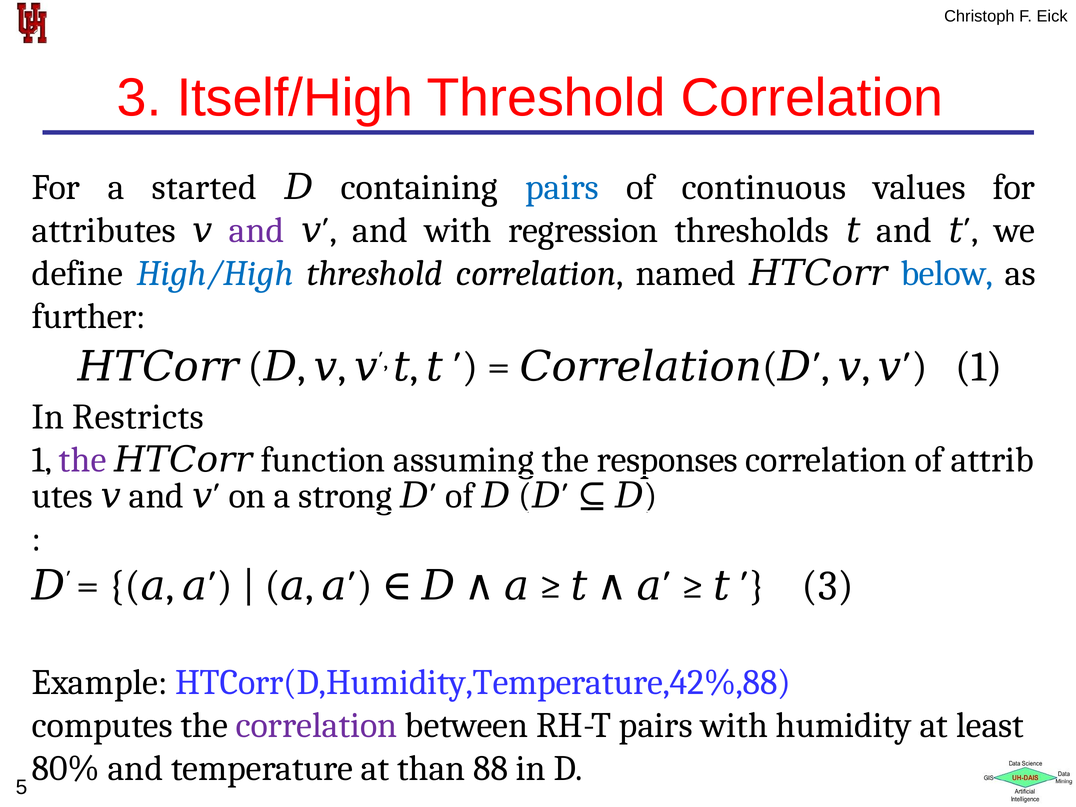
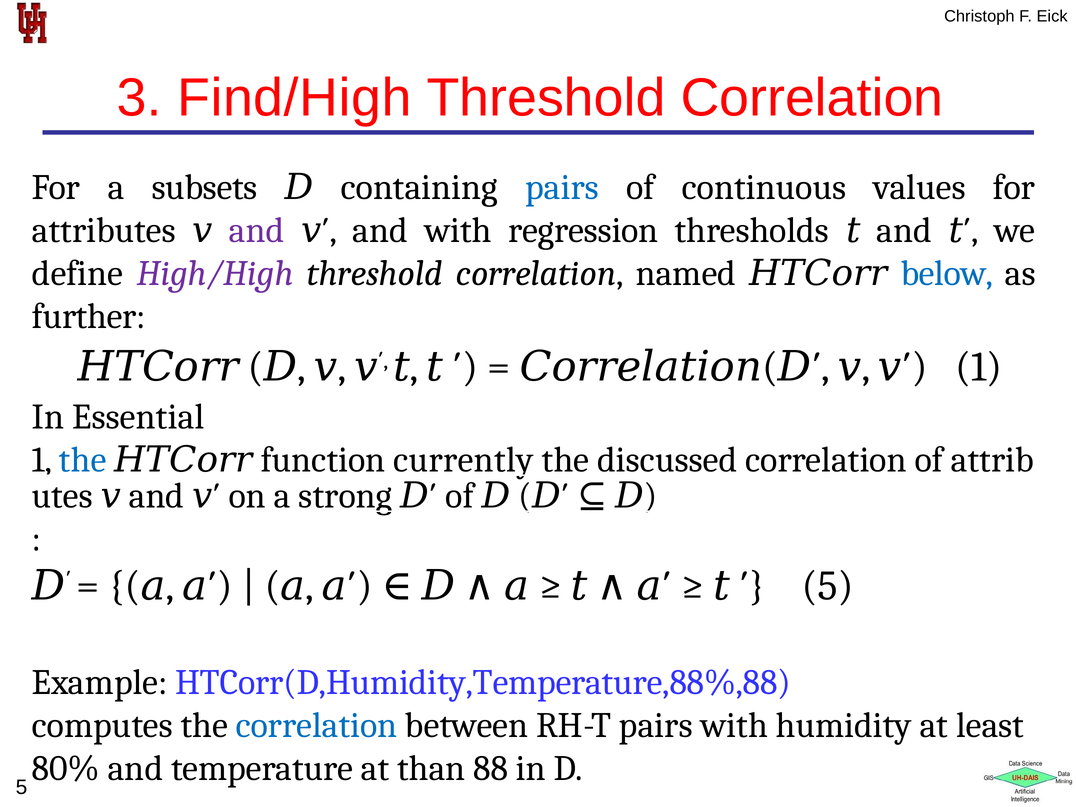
Itself/High: Itself/High -> Find/High (294, 98)
started: started -> subsets (205, 187)
High/High colour: blue -> purple (215, 273)
Restricts: Restricts -> Essential (138, 417)
the colour: purple -> blue (83, 460)
assuming: assuming -> currently (463, 460)
responses: responses -> discussed (667, 460)
3: 3 -> 5 (828, 586)
HTCorr(D,Humidity,Temperature,42%,88: HTCorr(D,Humidity,Temperature,42%,88 -> HTCorr(D,Humidity,Temperature,88%,88 (483, 682)
correlation colour: purple -> blue (317, 725)
